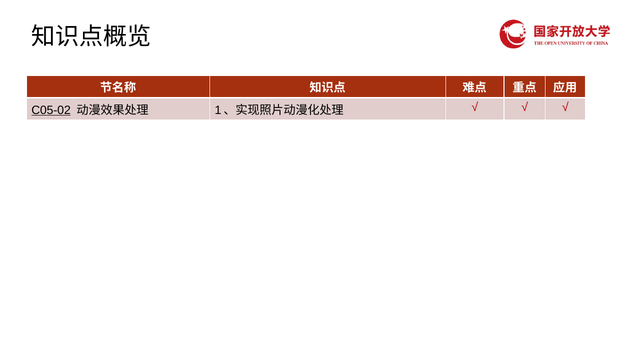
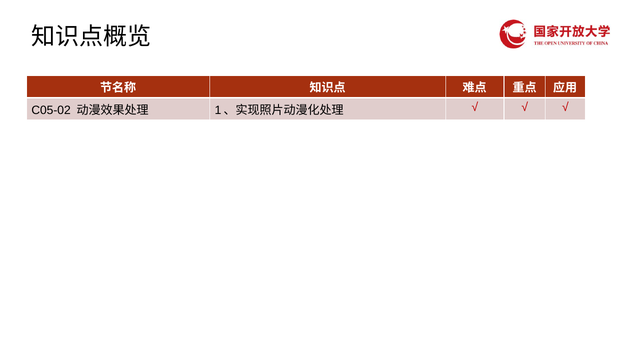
C05-02 underline: present -> none (51, 110)
